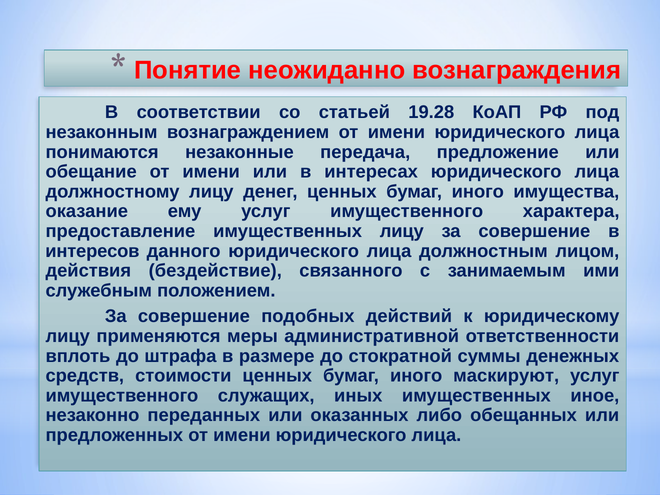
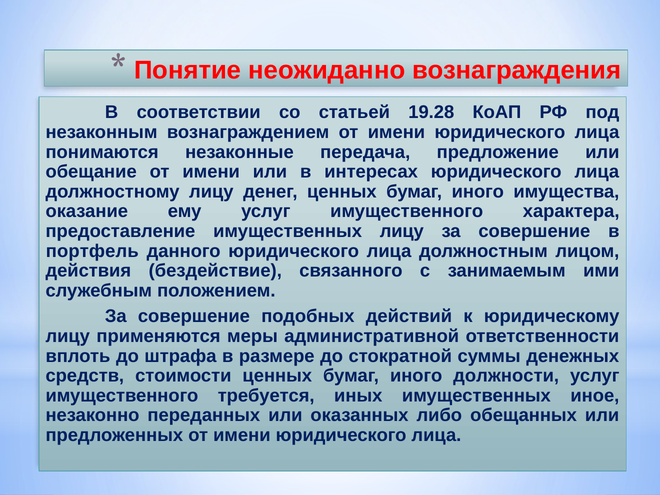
интересов: интересов -> портфель (92, 251)
маскируют: маскируют -> должности (506, 376)
служащих: служащих -> требуется (266, 396)
